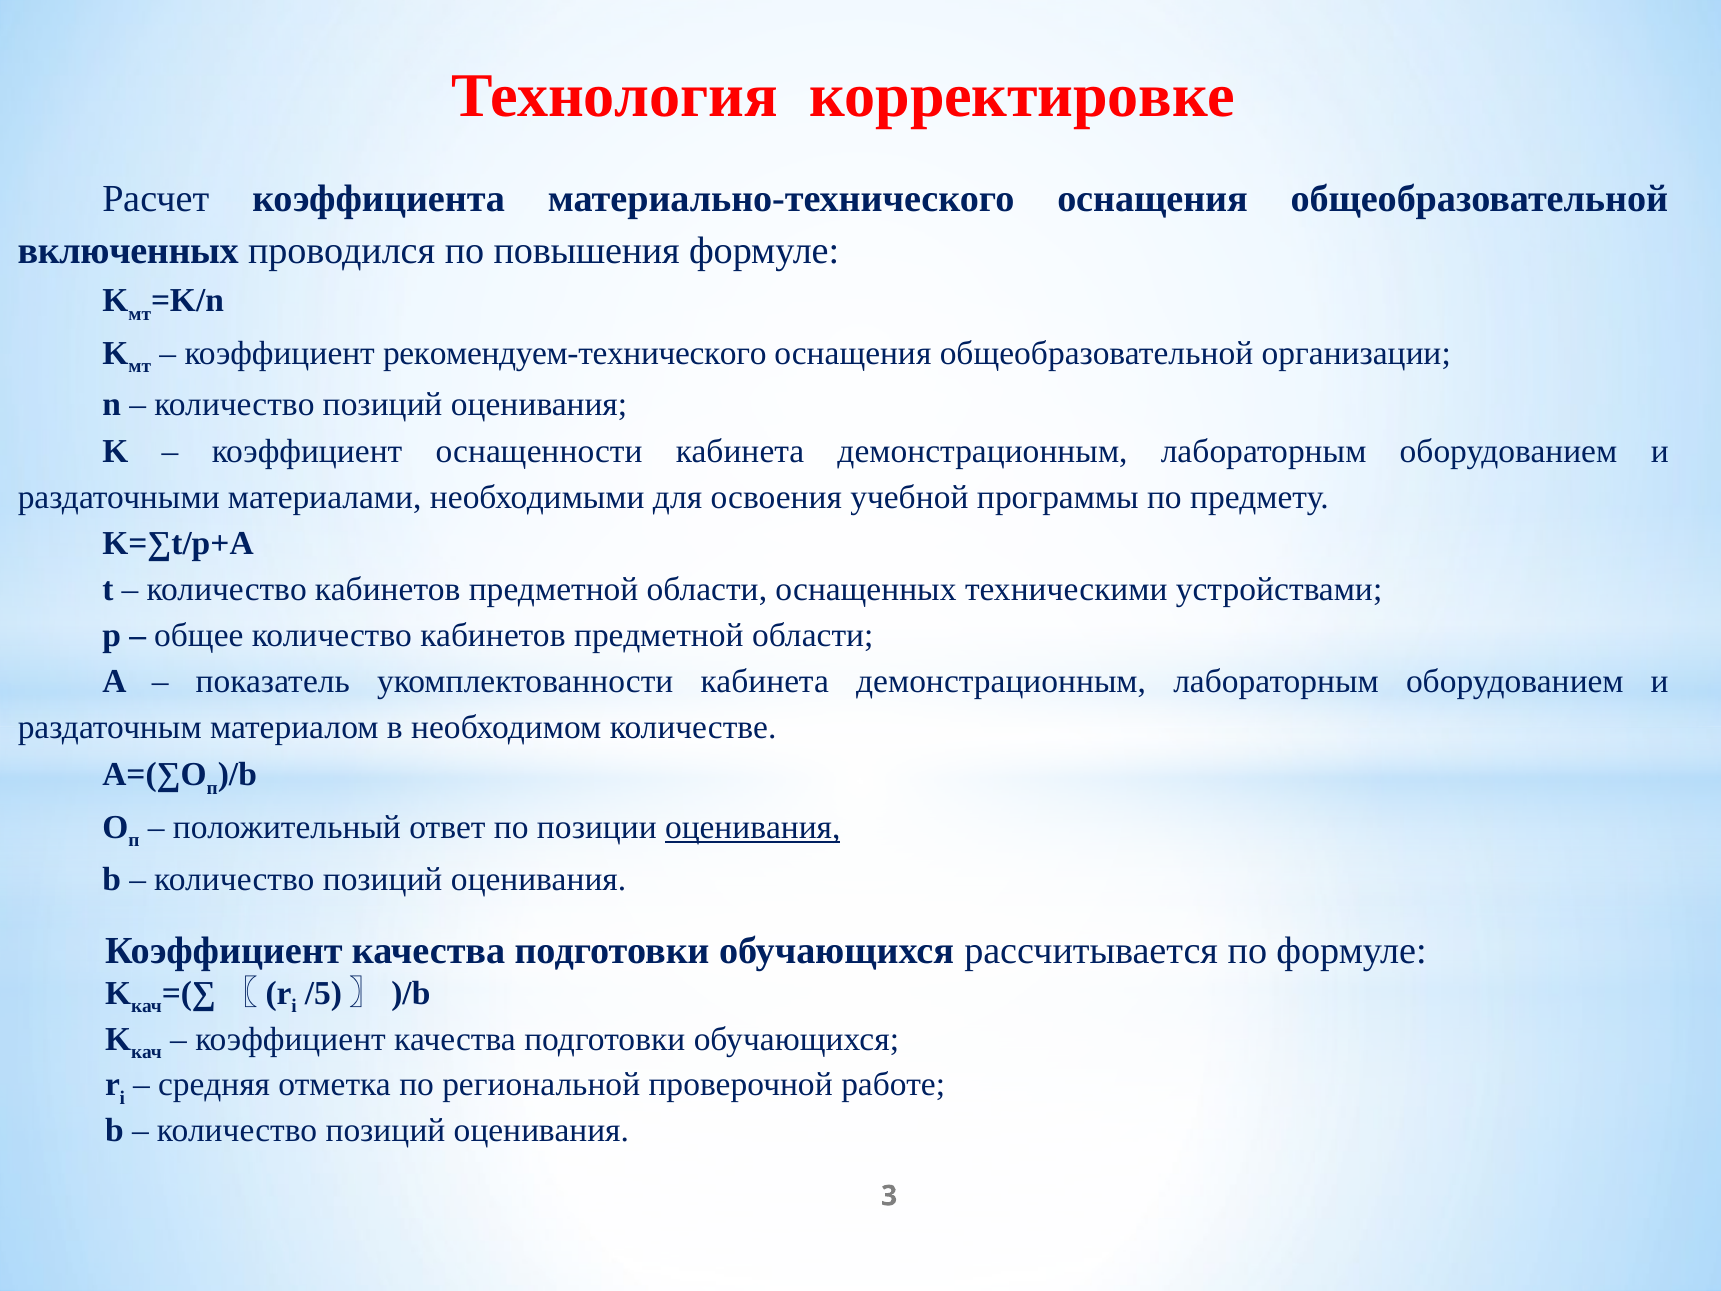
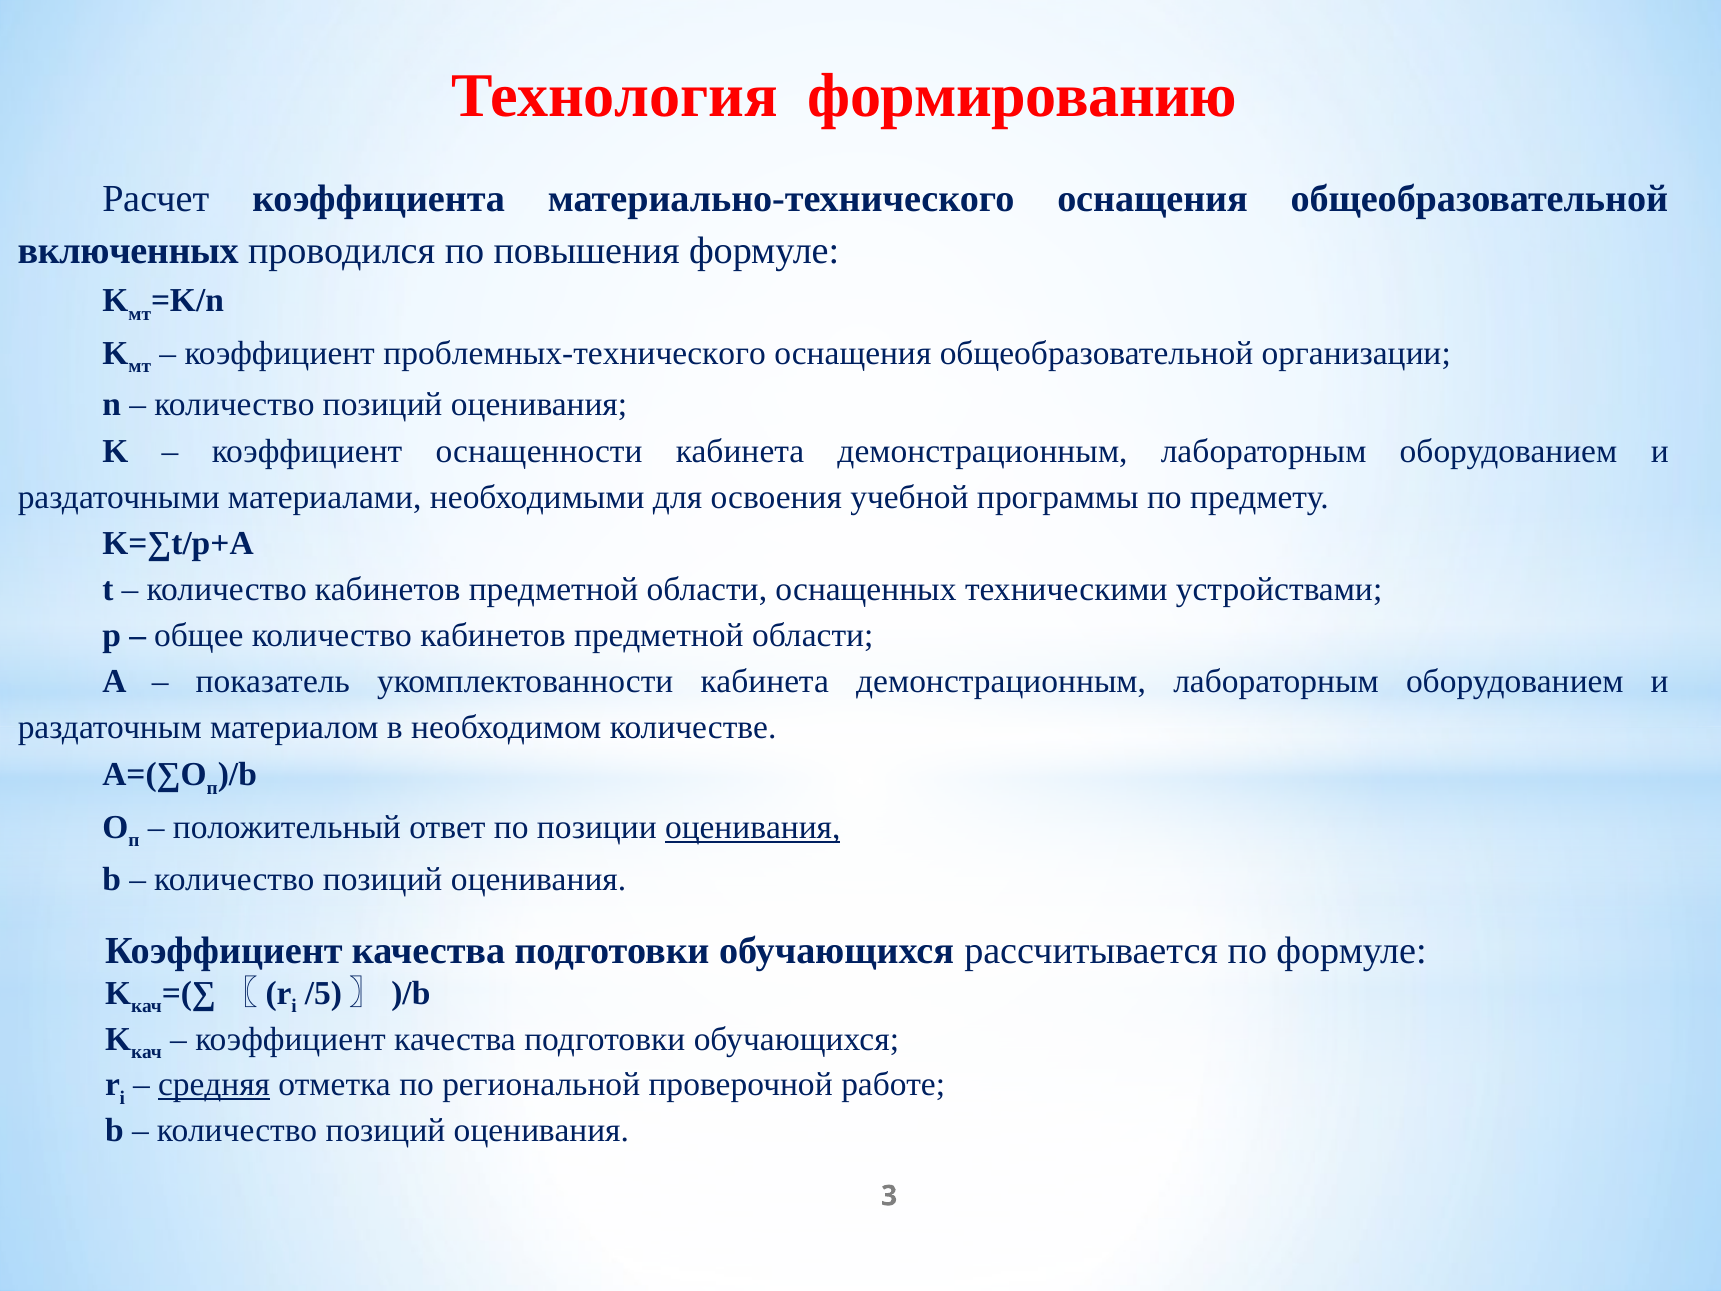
корректировке: корректировке -> формированию (1022, 96)
рекомендуем-технического: рекомендуем-технического -> проблемных-технического (575, 353)
средняя underline: none -> present (214, 1084)
